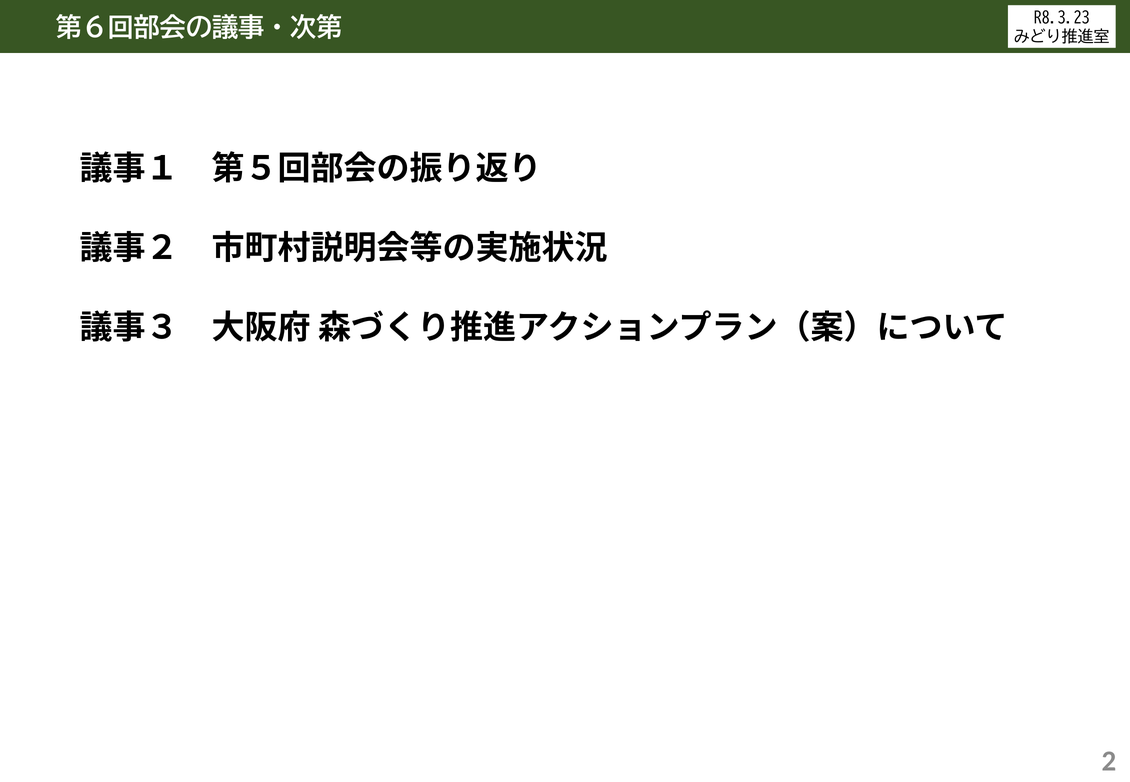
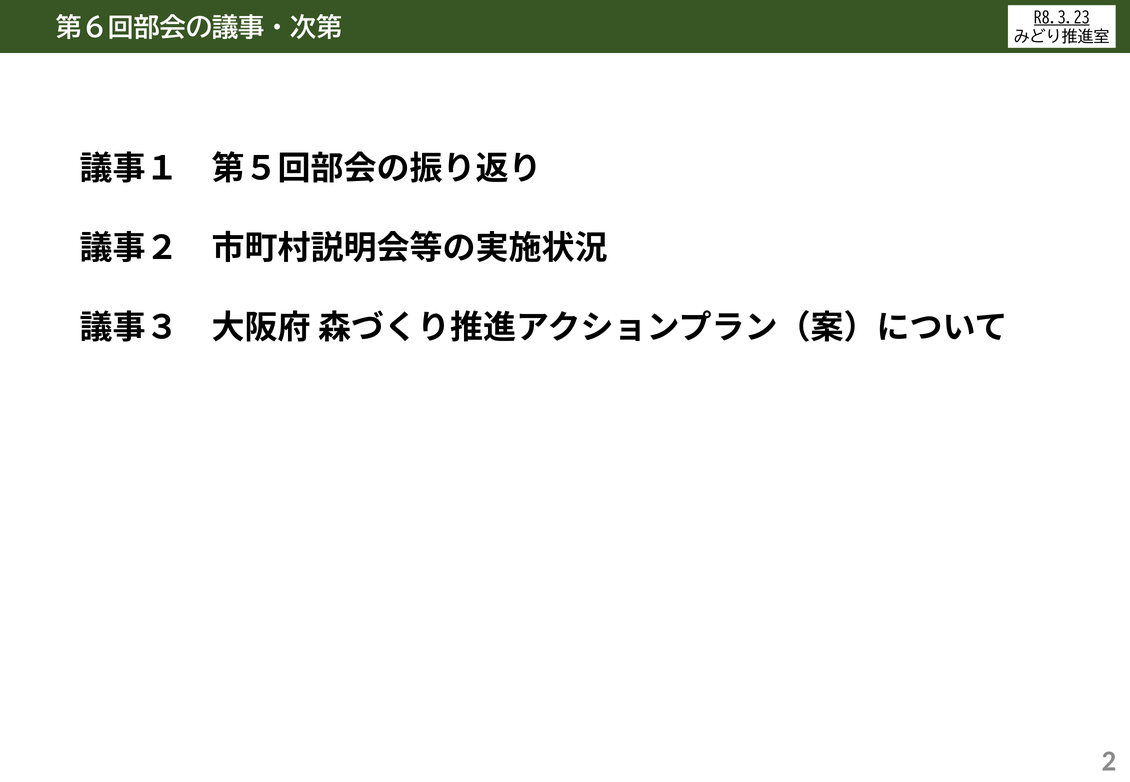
R8.3.23 underline: none -> present (1062, 18)
